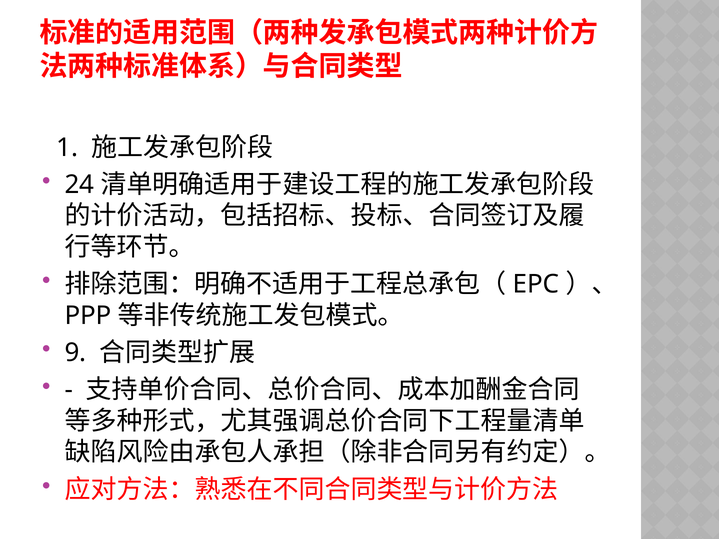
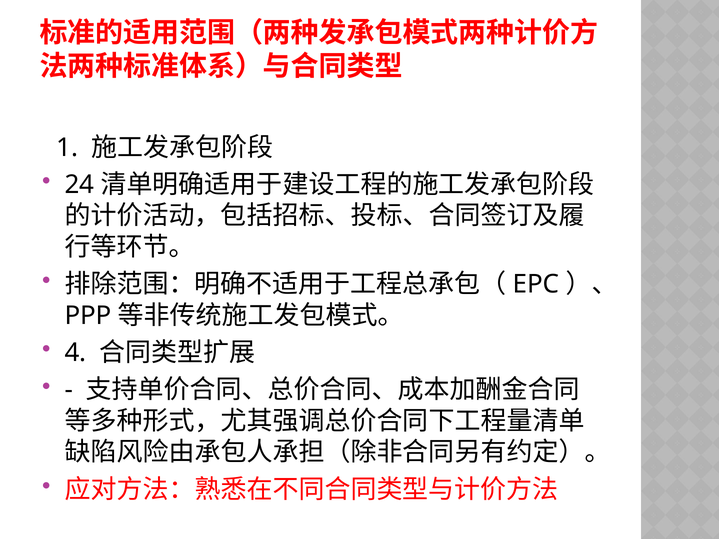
9: 9 -> 4 (75, 353)
